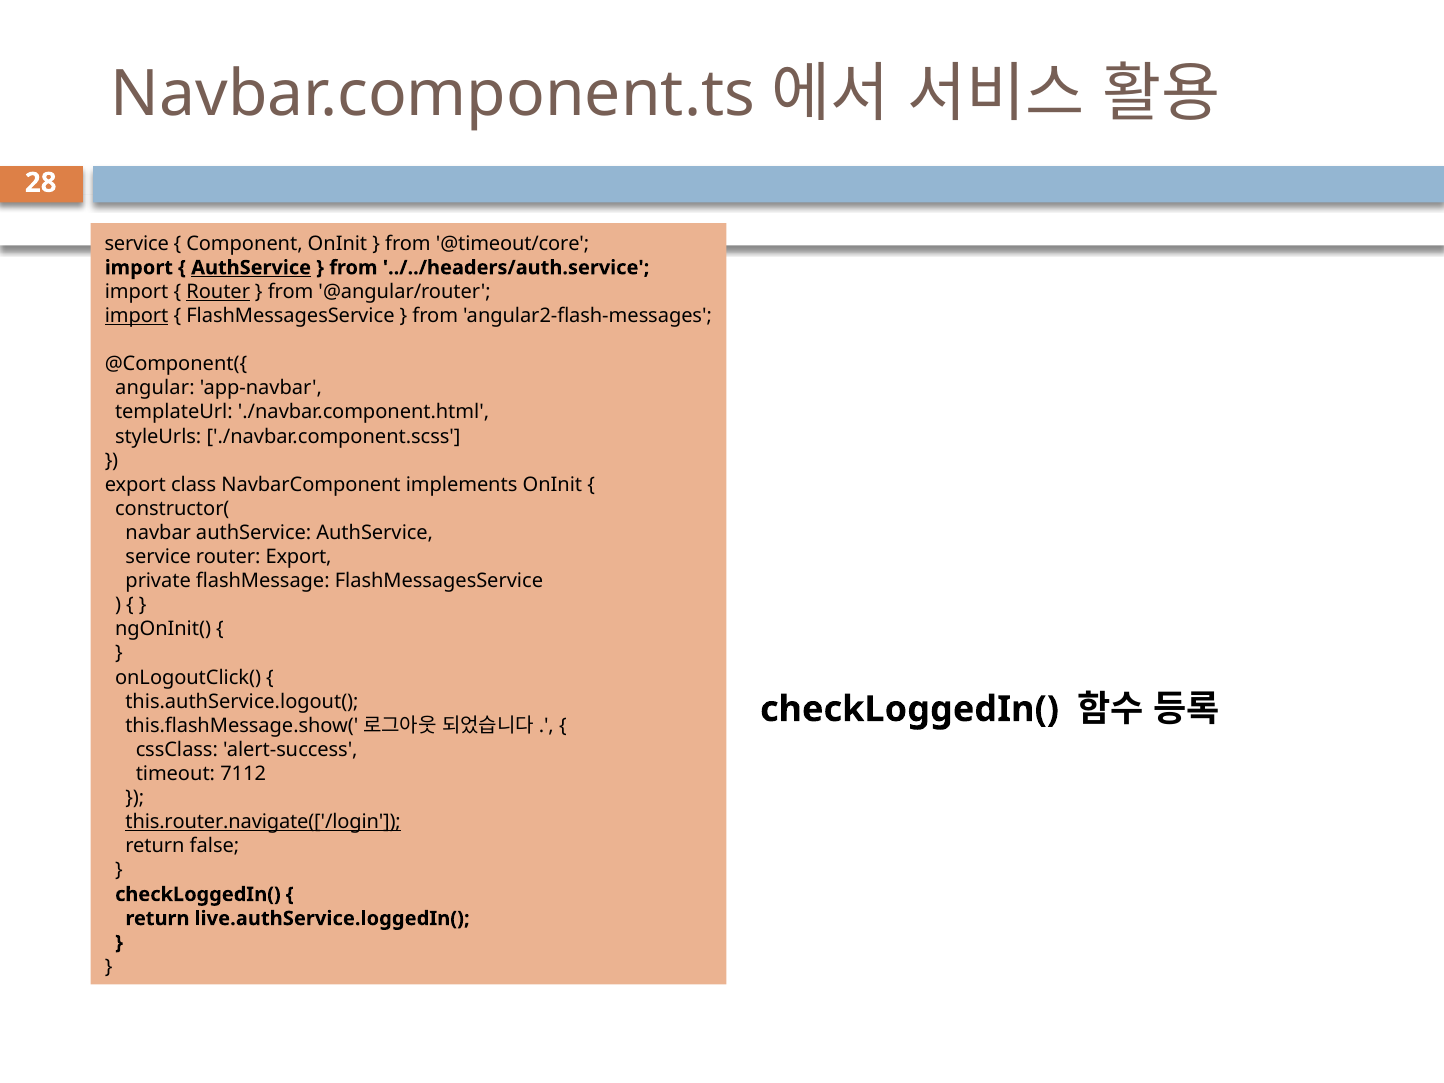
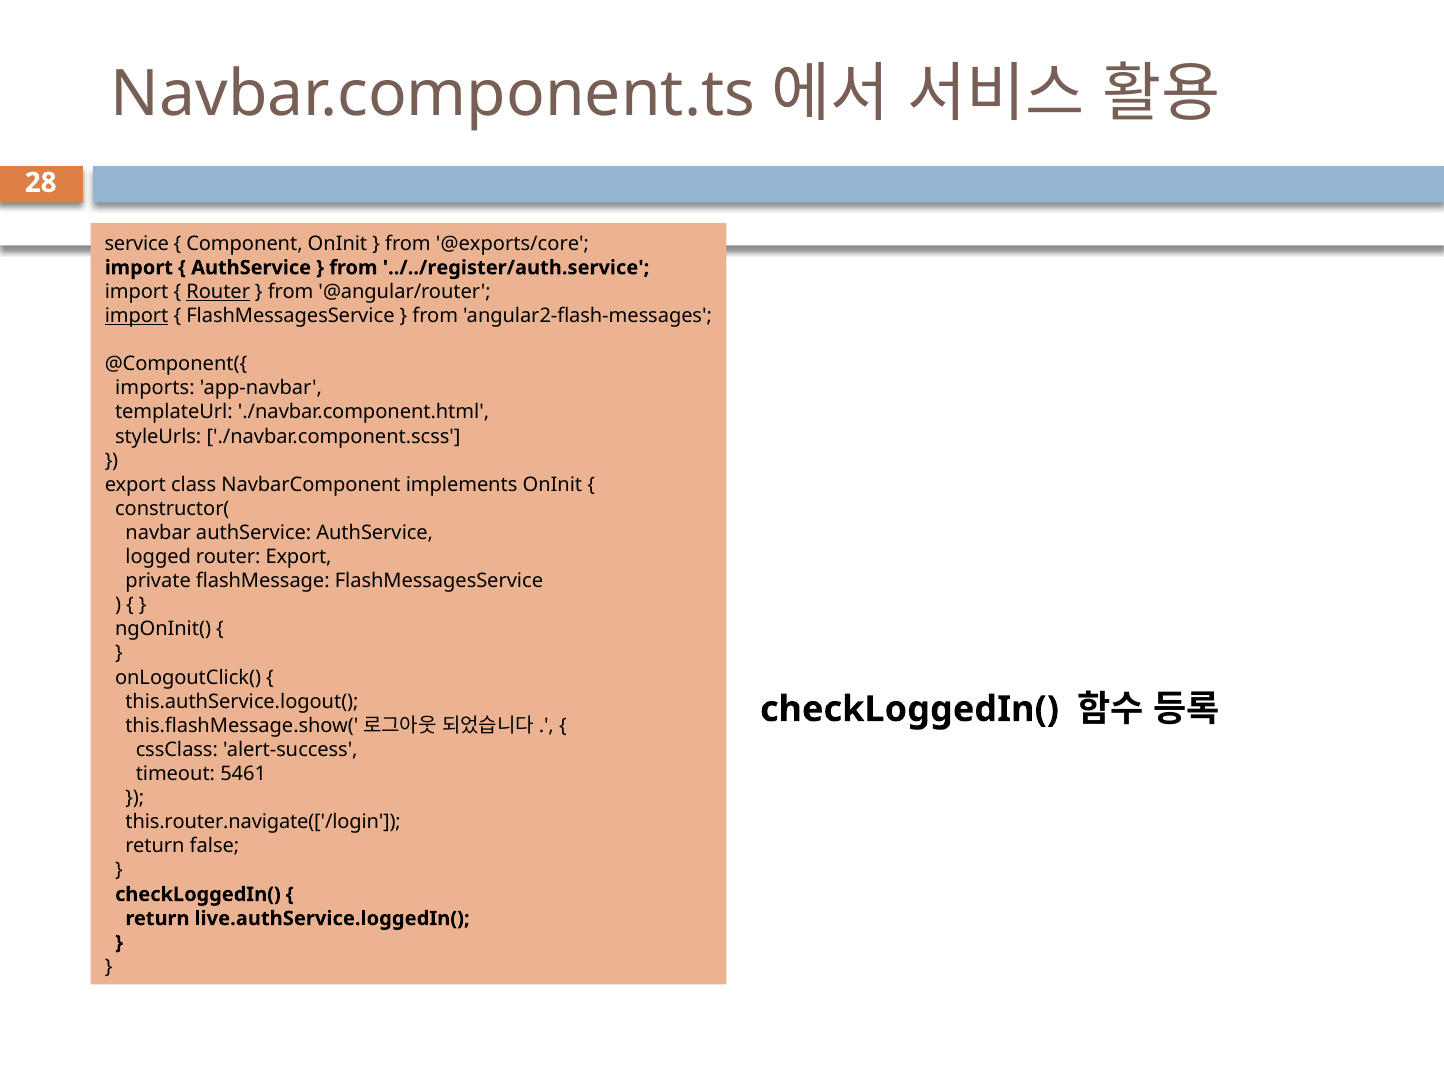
@timeout/core: @timeout/core -> @exports/core (513, 244)
AuthService underline: present -> none (251, 268)
../../headers/auth.service: ../../headers/auth.service -> ../../register/auth.service (516, 268)
angular: angular -> imports (155, 388)
service: service -> logged (158, 557)
7112: 7112 -> 5461 (243, 774)
this.router.navigate(['/login underline: present -> none (263, 822)
